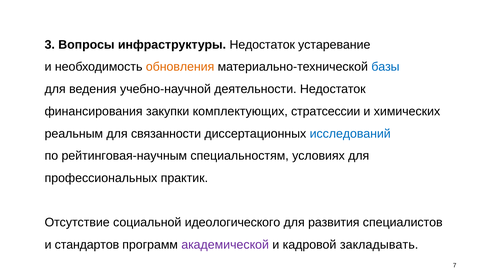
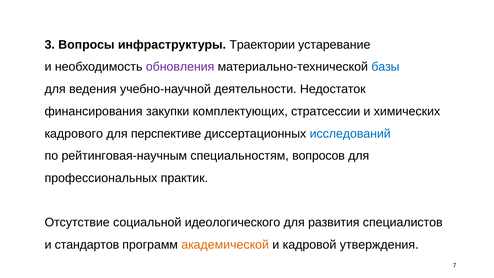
инфраструктуры Недостаток: Недостаток -> Траектории (262, 45)
обновления colour: orange -> purple (180, 67)
реальным: реальным -> кадрового (74, 134)
связанности: связанности -> перспективе (166, 134)
условиях: условиях -> вопросов (319, 156)
академической colour: purple -> orange (225, 245)
закладывать: закладывать -> утверждения (379, 245)
